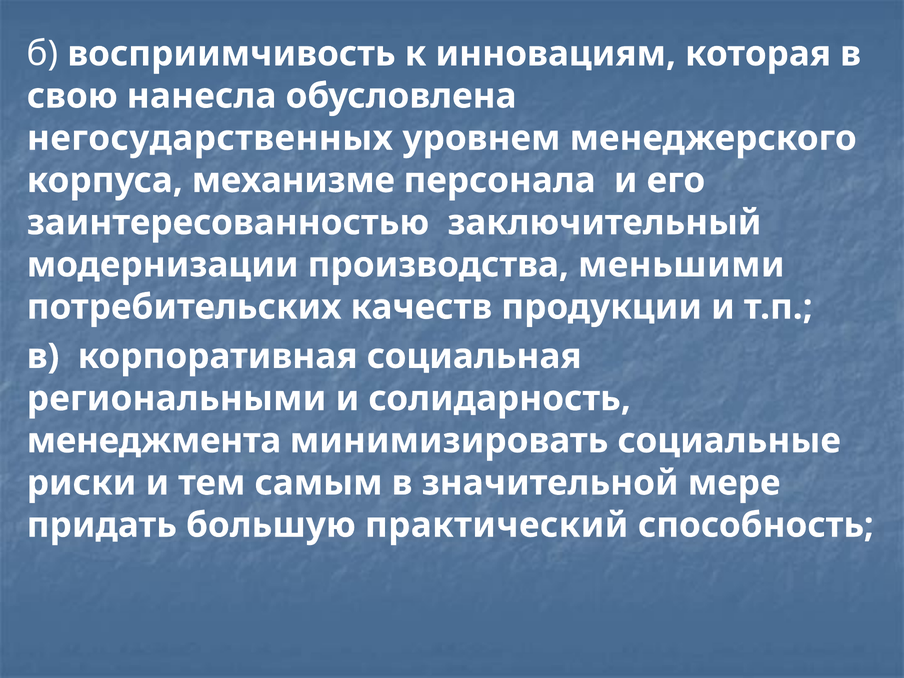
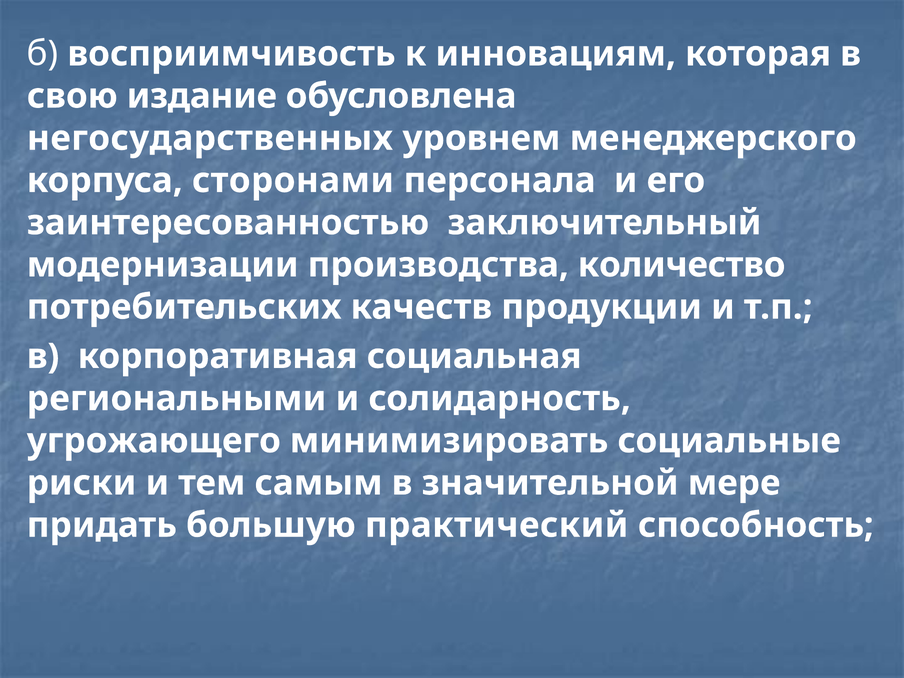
нанесла: нанесла -> издание (202, 96)
механизме: механизме -> сторонами (293, 180)
меньшими: меньшими -> количество (682, 265)
менеджмента: менеджмента -> угрожающего (154, 441)
